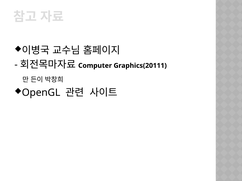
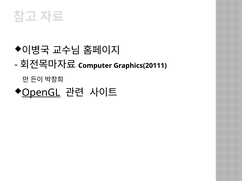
OpenGL underline: none -> present (41, 93)
